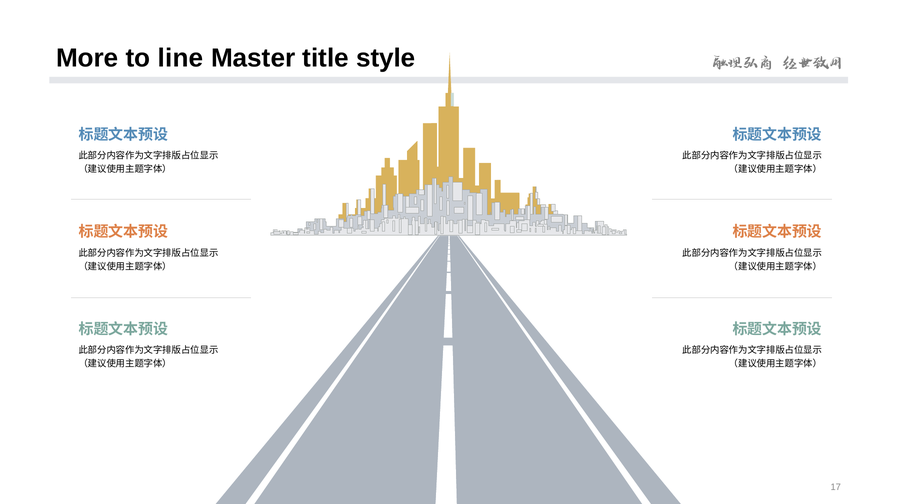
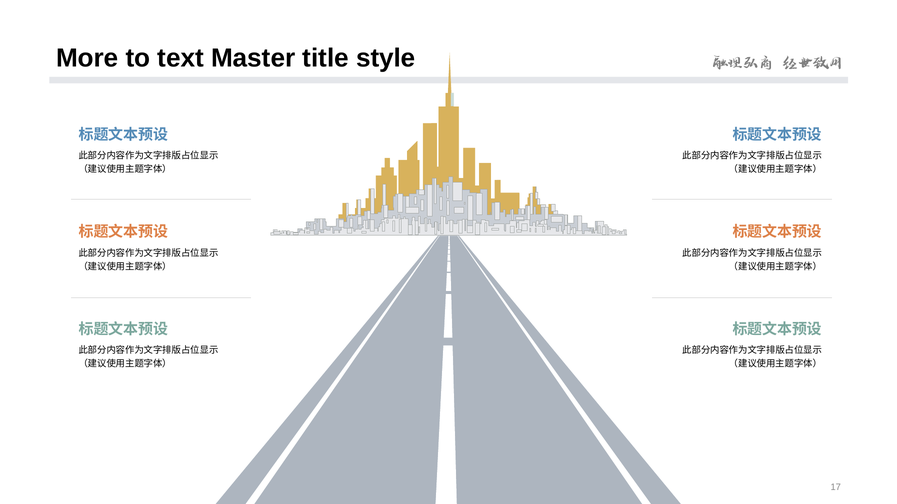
line: line -> text (181, 58)
